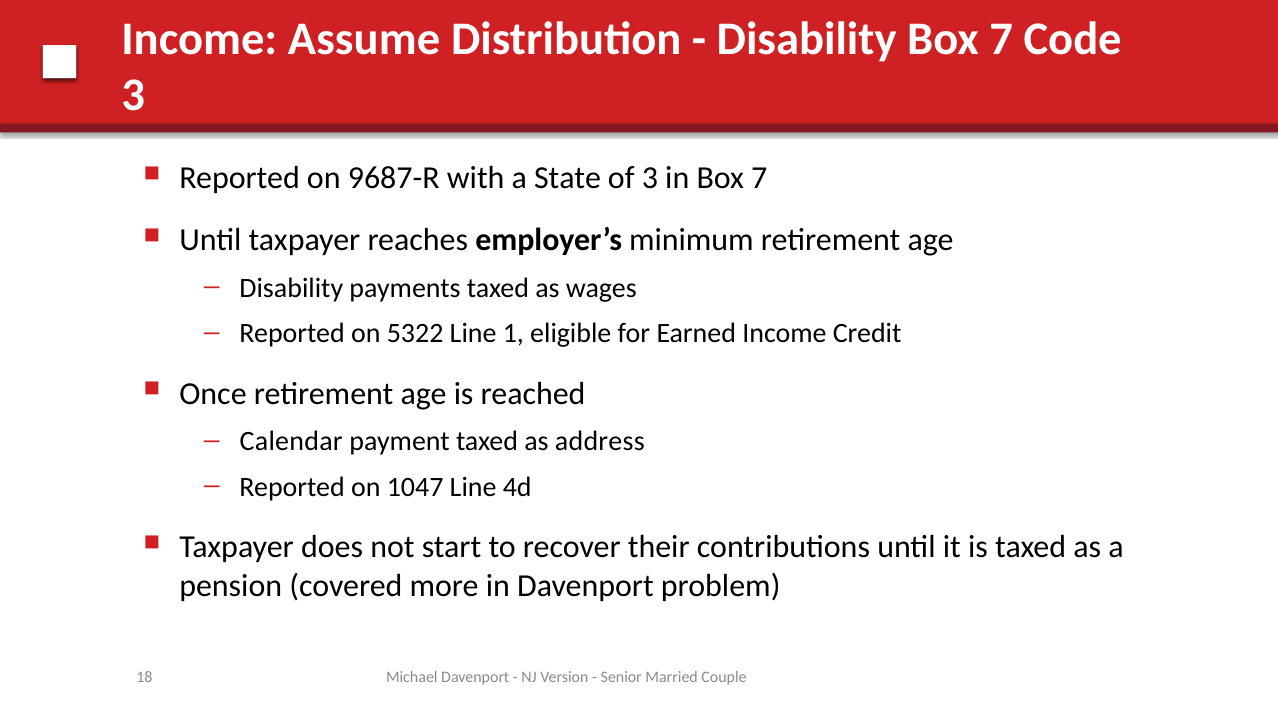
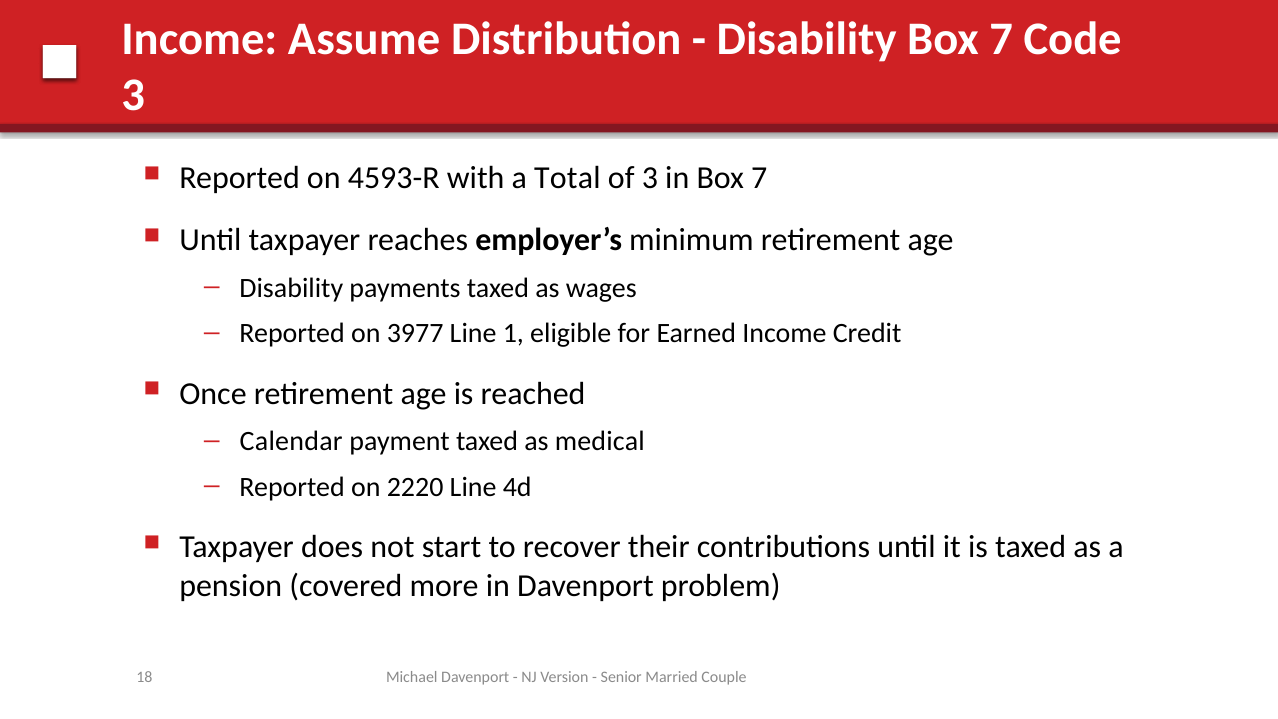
9687-R: 9687-R -> 4593-R (394, 178)
State: State -> Total (567, 178)
5322: 5322 -> 3977 (415, 333)
address: address -> medical (600, 441)
1047: 1047 -> 2220 (415, 487)
